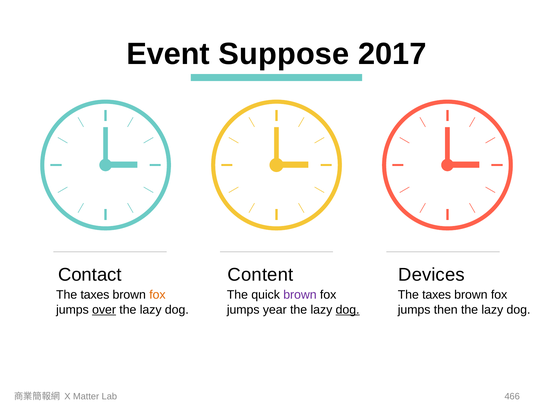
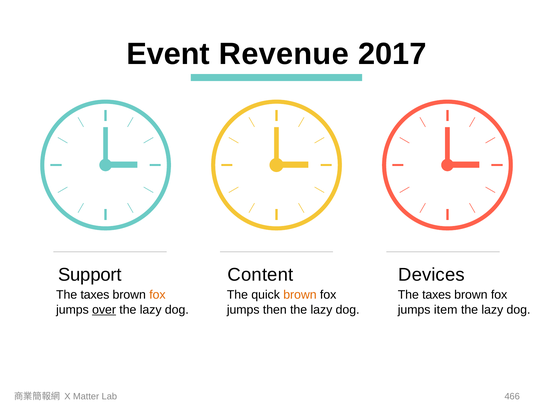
Suppose: Suppose -> Revenue (284, 54)
Contact: Contact -> Support (90, 275)
brown colour: purple -> orange (300, 295)
year: year -> then (275, 310)
dog underline: present -> none (348, 310)
then: then -> item (446, 310)
